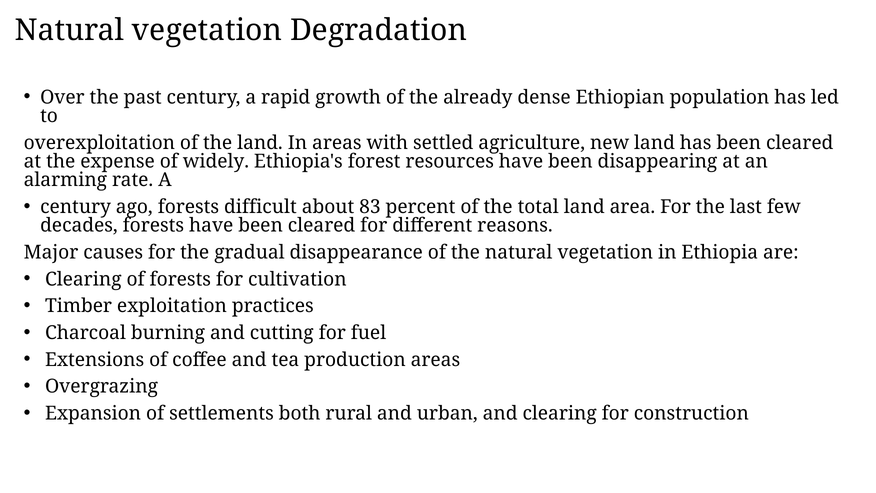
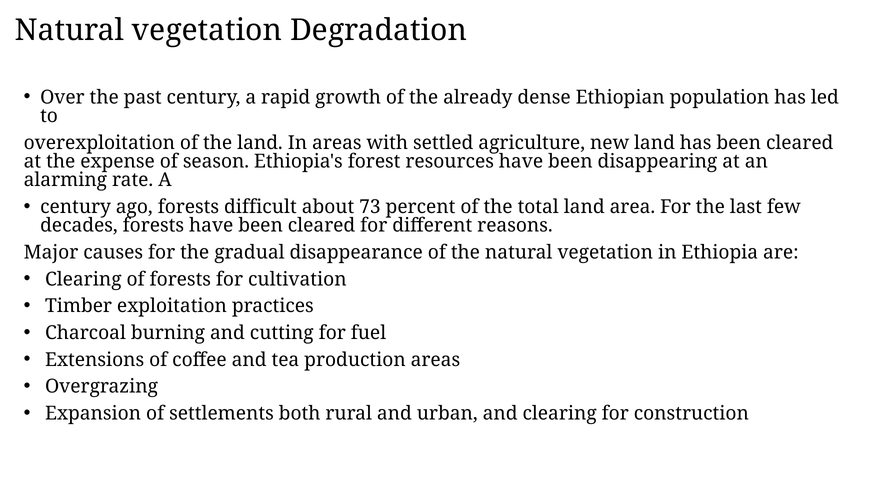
widely: widely -> season (216, 161)
83: 83 -> 73 (370, 207)
